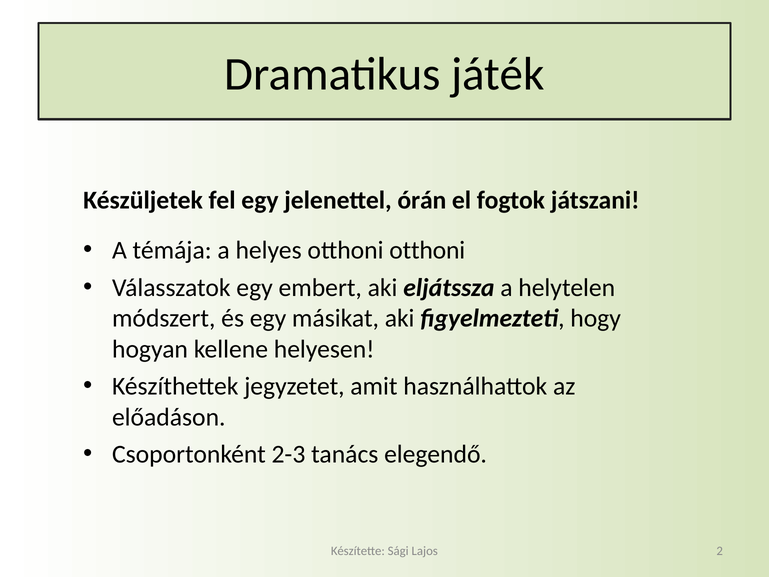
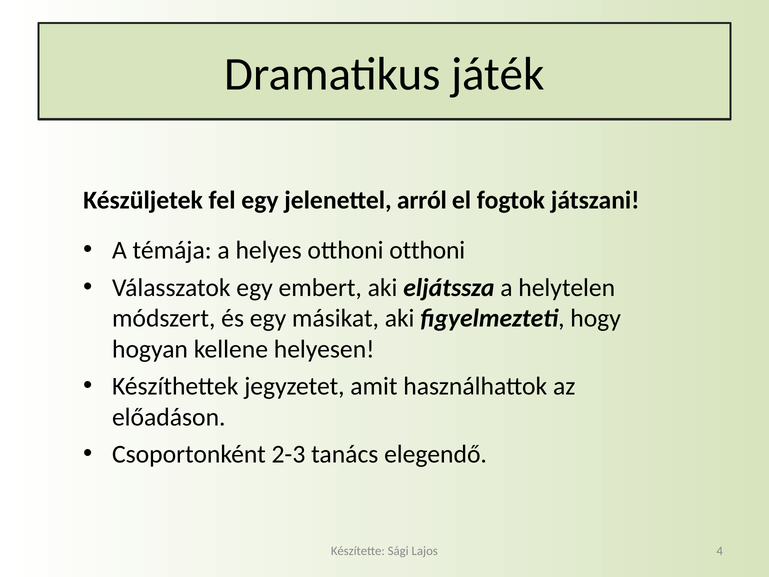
órán: órán -> arról (422, 200)
2: 2 -> 4 (720, 551)
